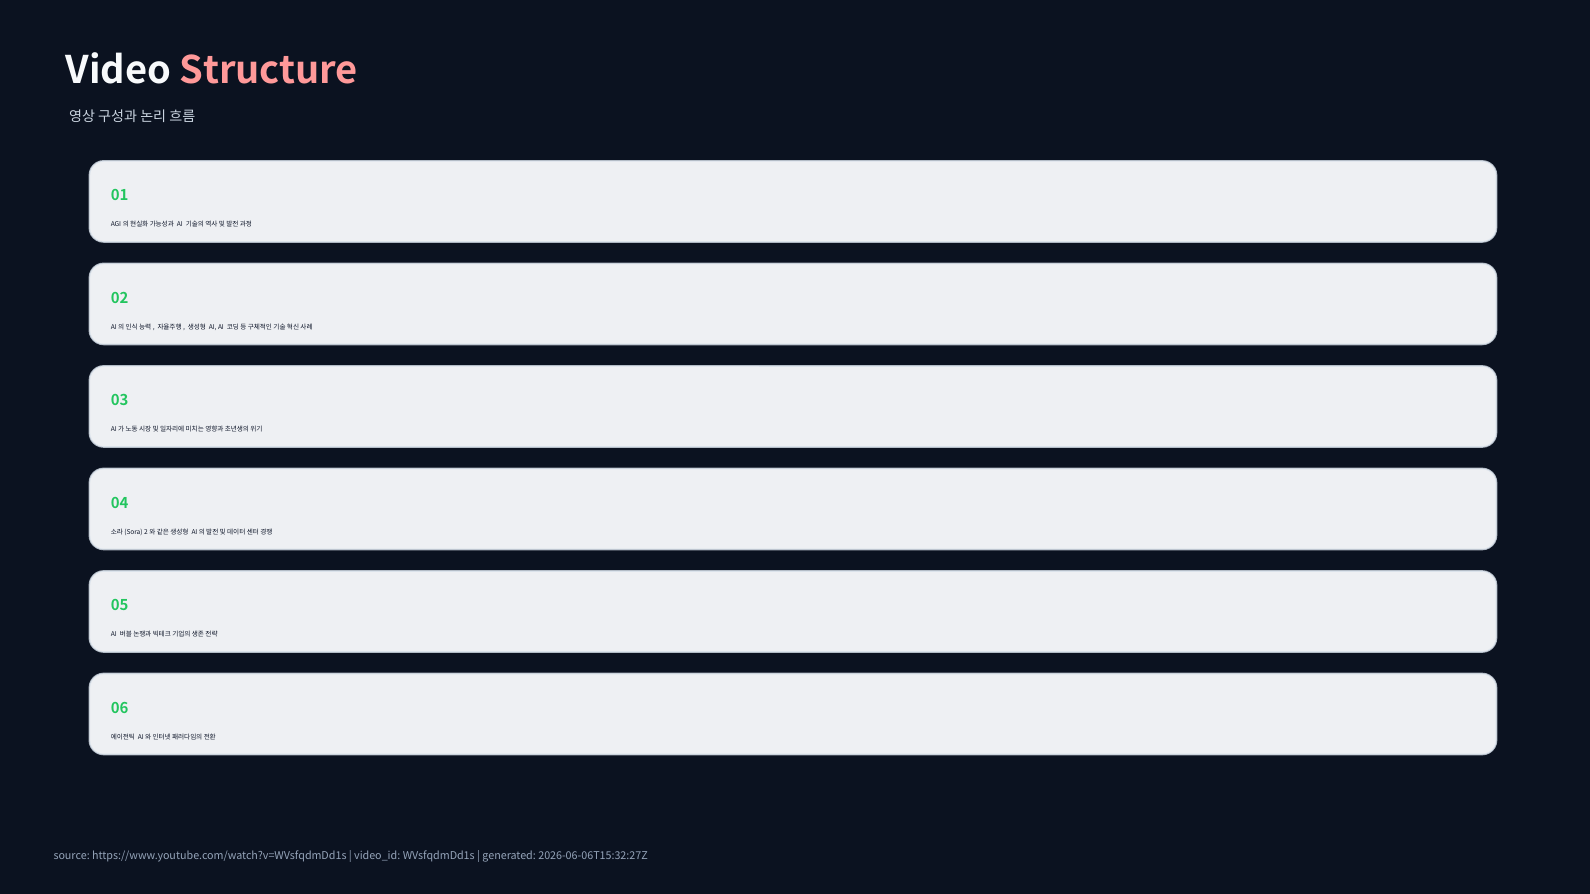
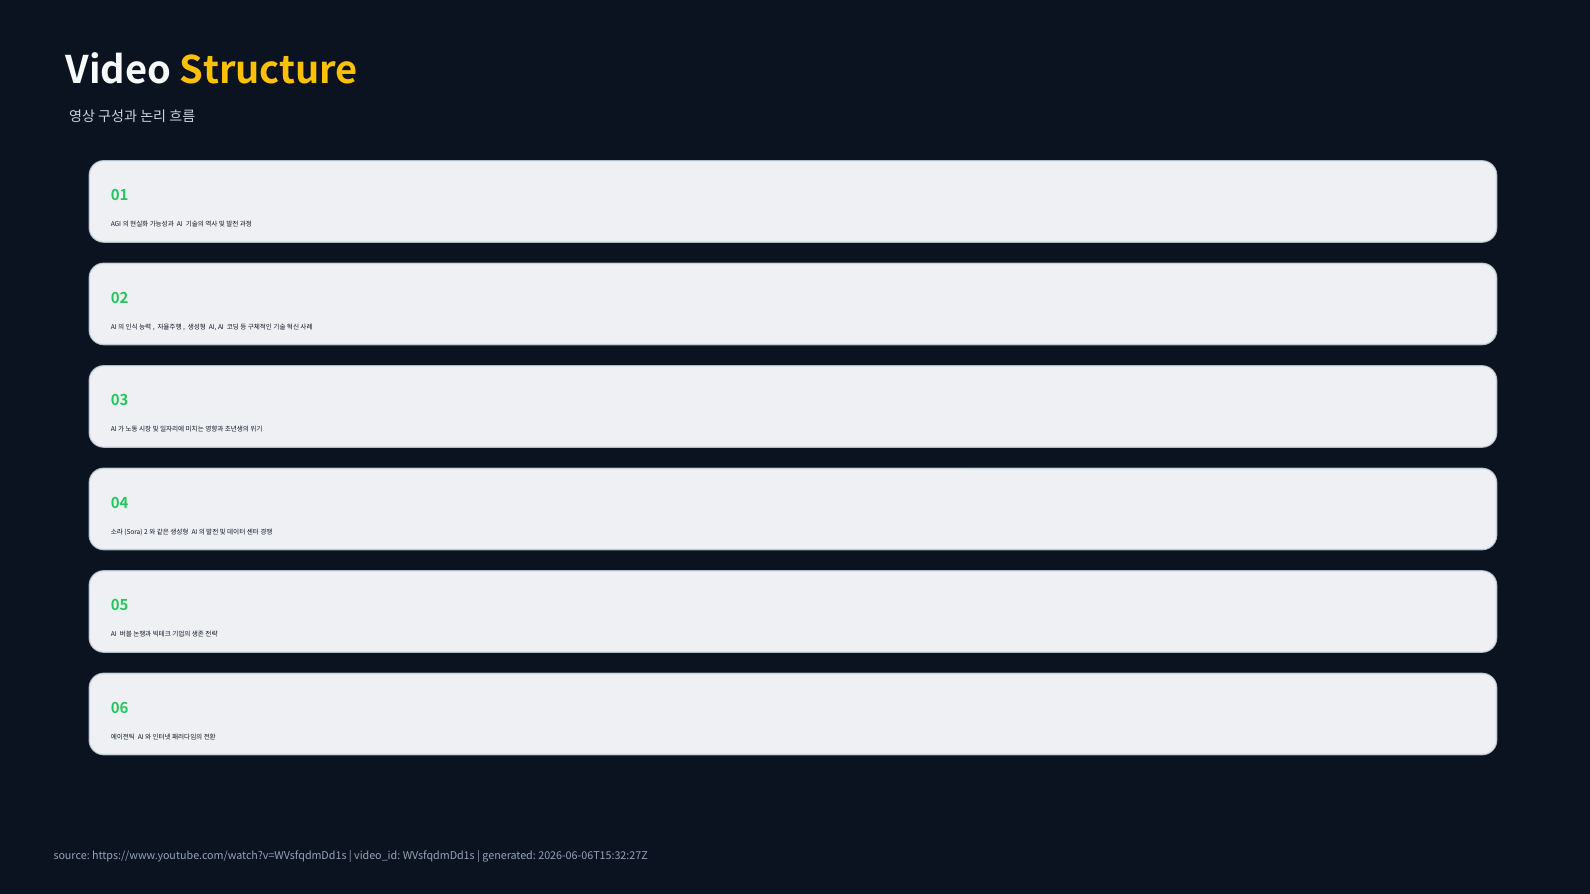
Structure colour: pink -> yellow (269, 71)
